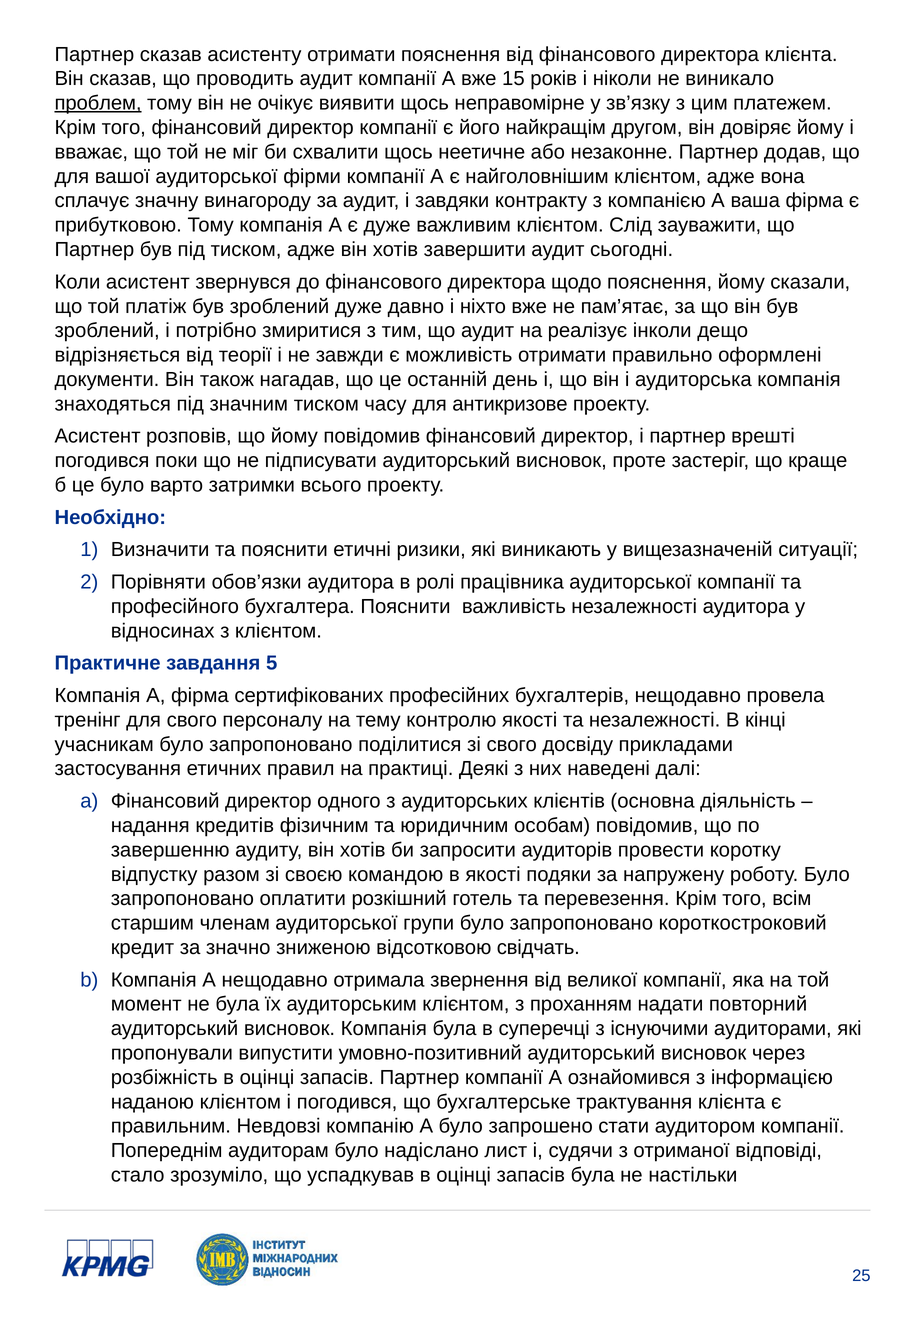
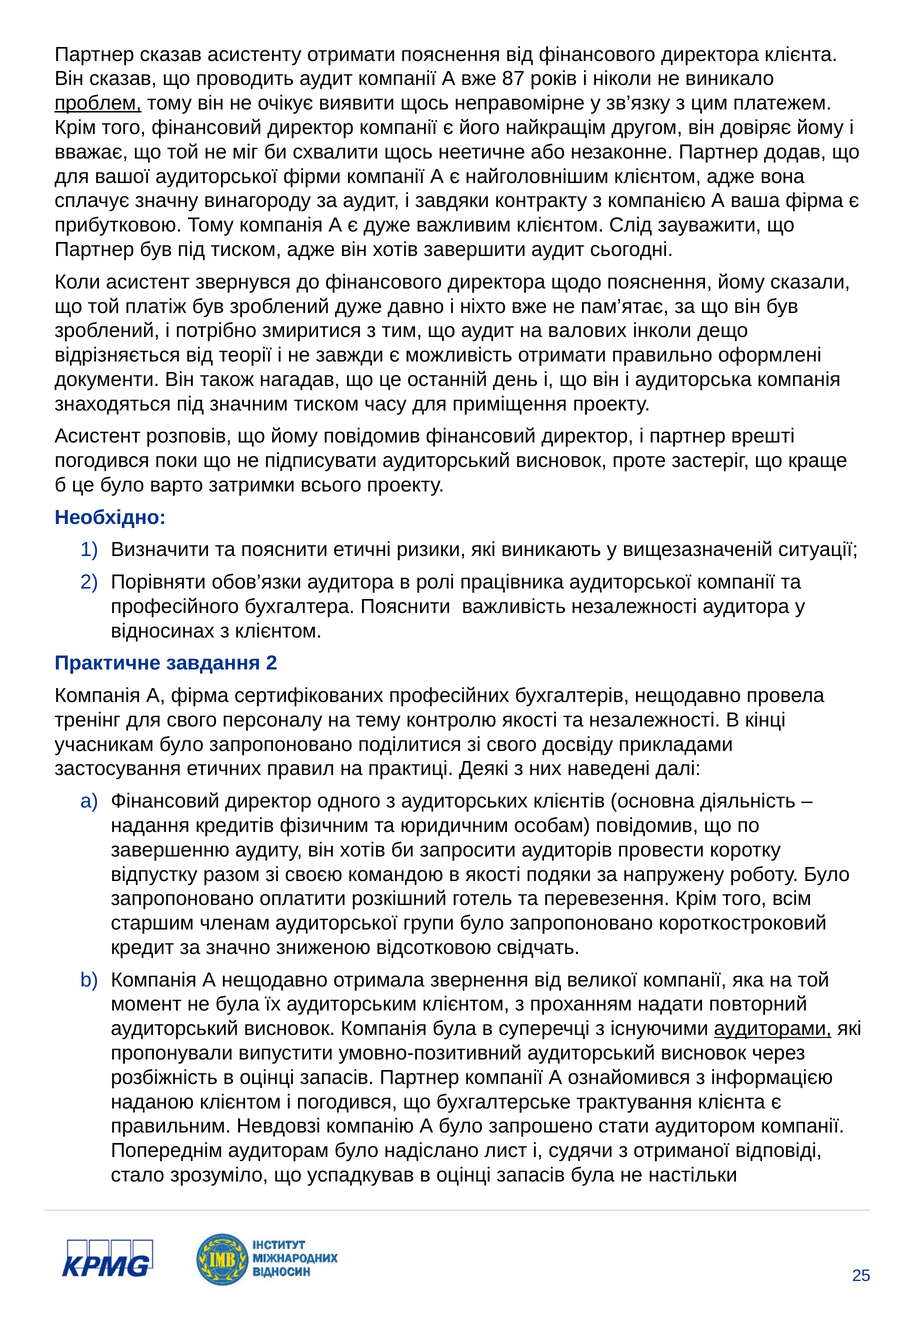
15: 15 -> 87 (513, 79)
реалізує: реалізує -> валових (587, 331)
антикризове: антикризове -> приміщення (510, 404)
завдання 5: 5 -> 2 (272, 663)
аудиторами underline: none -> present (773, 1028)
